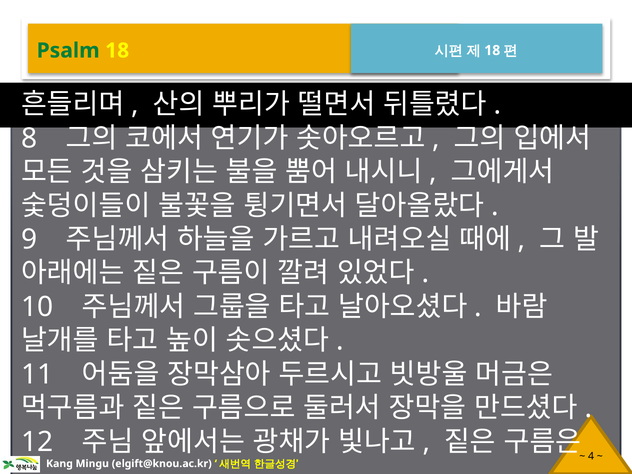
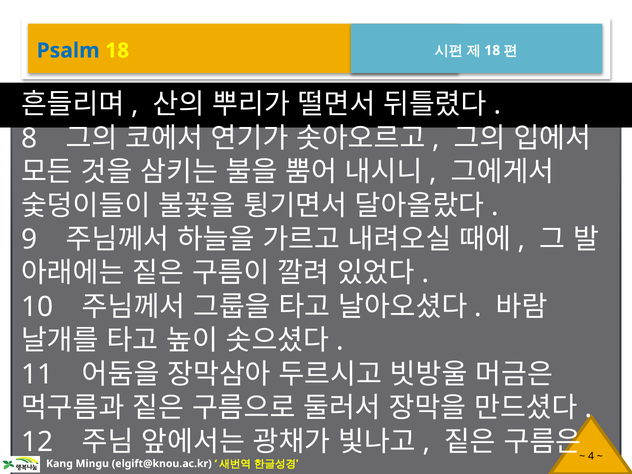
Psalm colour: green -> blue (68, 51)
